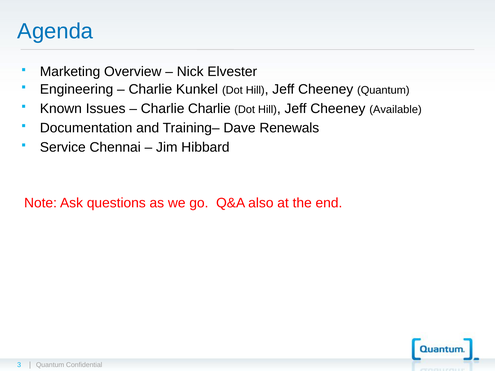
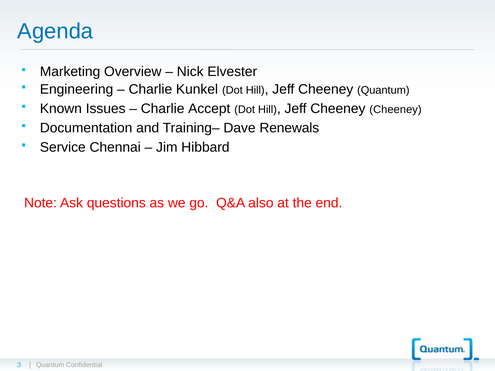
Charlie Charlie: Charlie -> Accept (209, 109)
Cheeney Available: Available -> Cheeney (395, 110)
